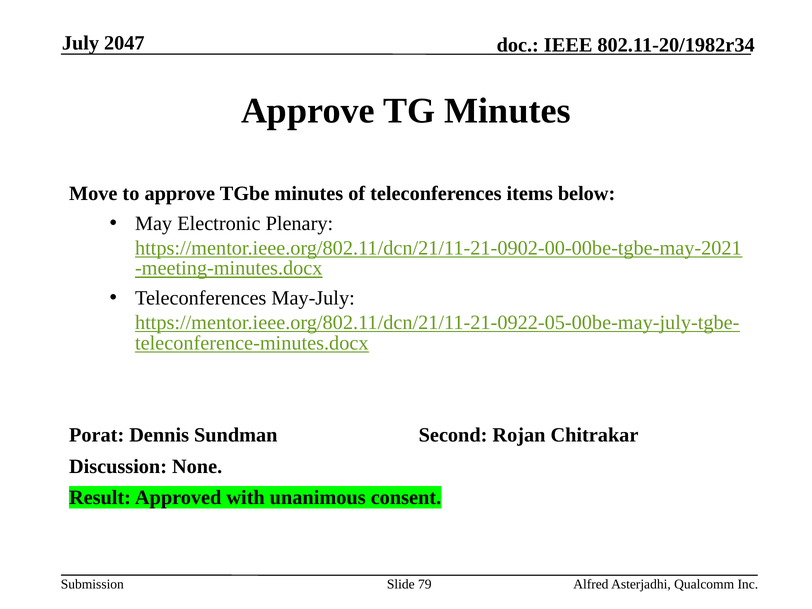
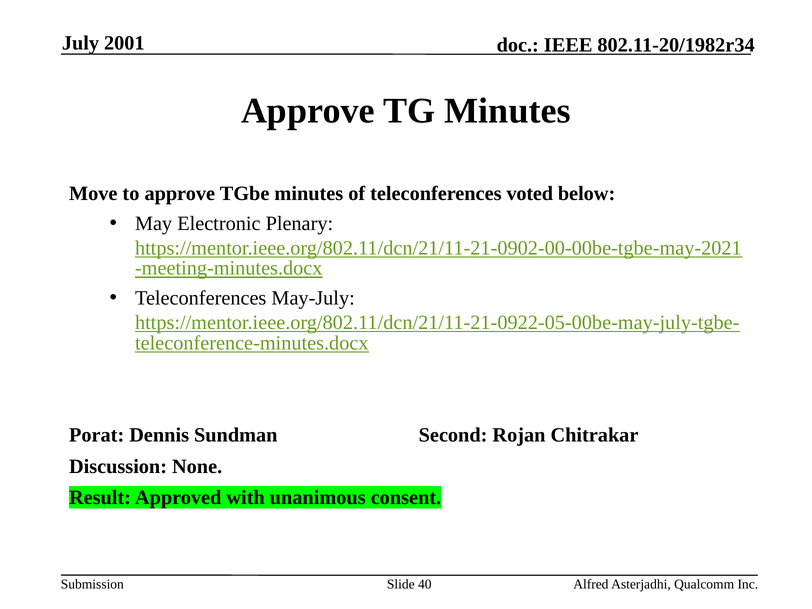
2047: 2047 -> 2001 (124, 43)
items: items -> voted (530, 194)
79: 79 -> 40 (425, 584)
